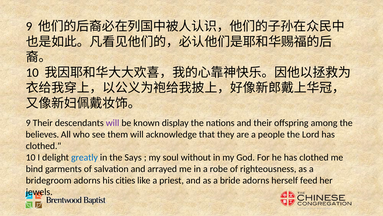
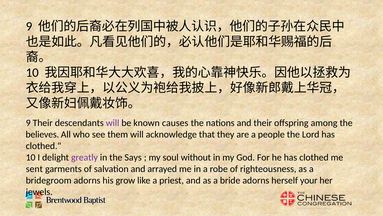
display: display -> causes (175, 123)
greatly colour: blue -> purple (84, 157)
bind: bind -> sent (34, 169)
cities: cities -> grow (125, 180)
feed: feed -> your (309, 180)
